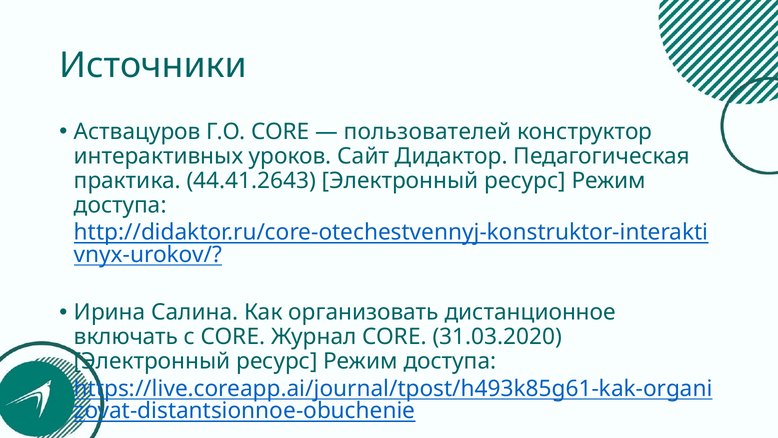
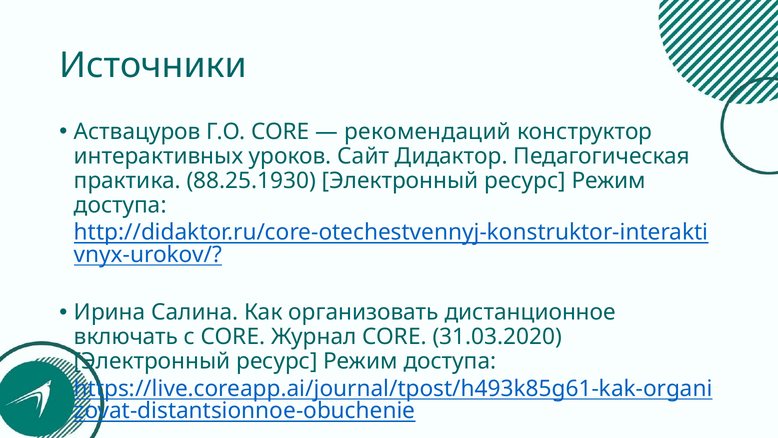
пользователей: пользователей -> рекомендаций (428, 132)
44.41.2643: 44.41.2643 -> 88.25.1930 (251, 181)
